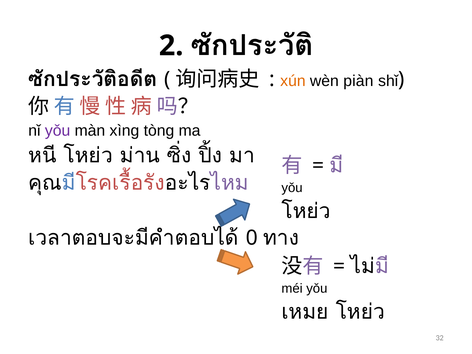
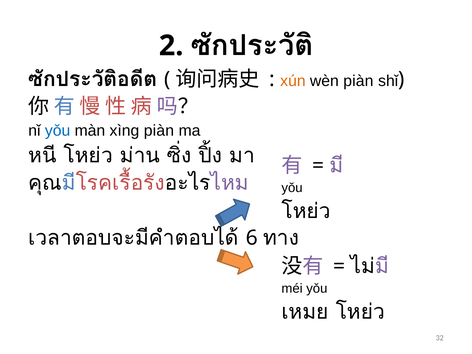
yǒu colour: purple -> blue (58, 131)
xìng tòng: tòng -> piàn (159, 131)
0: 0 -> 6 (252, 238)
